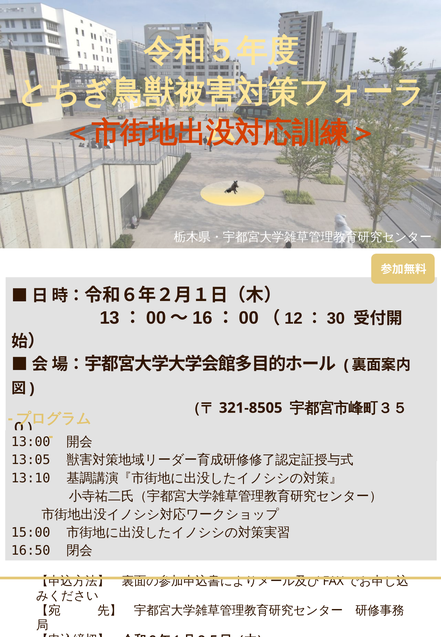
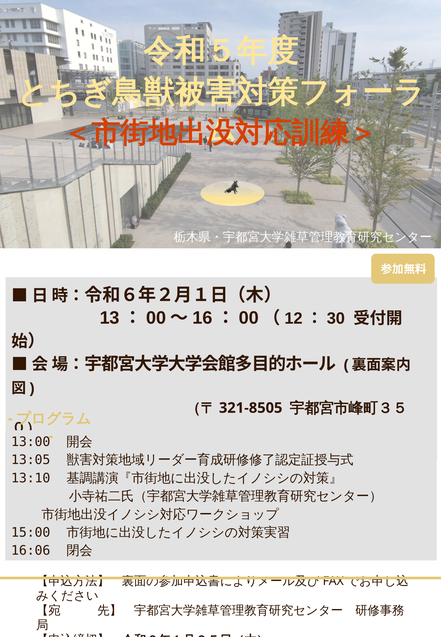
16:50: 16:50 -> 16:06 (31, 551)
